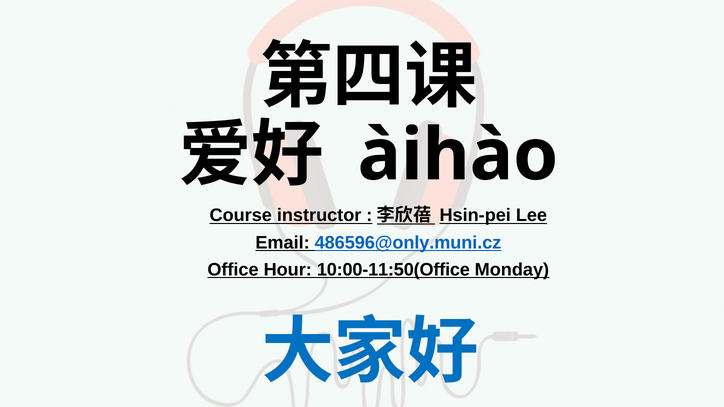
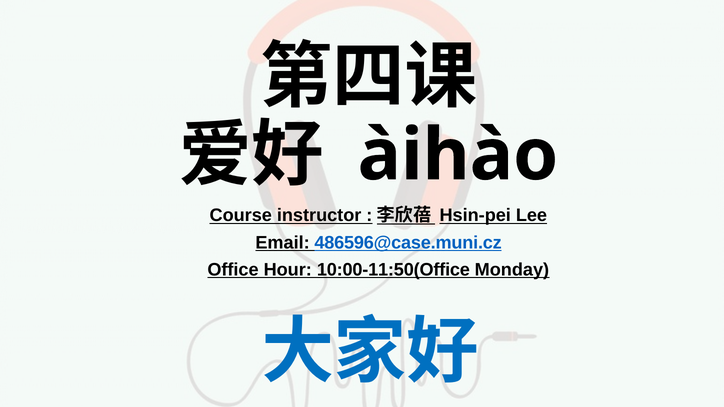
486596@only.muni.cz: 486596@only.muni.cz -> 486596@case.muni.cz (408, 243)
